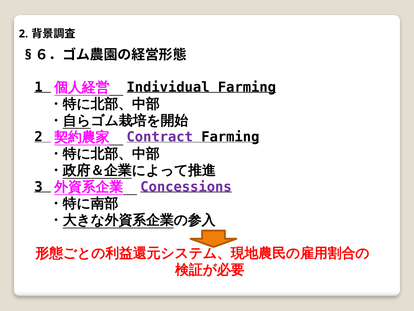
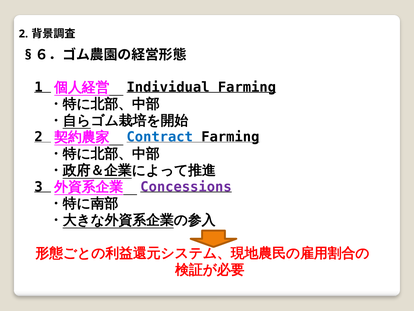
Contract colour: purple -> blue (160, 137)
